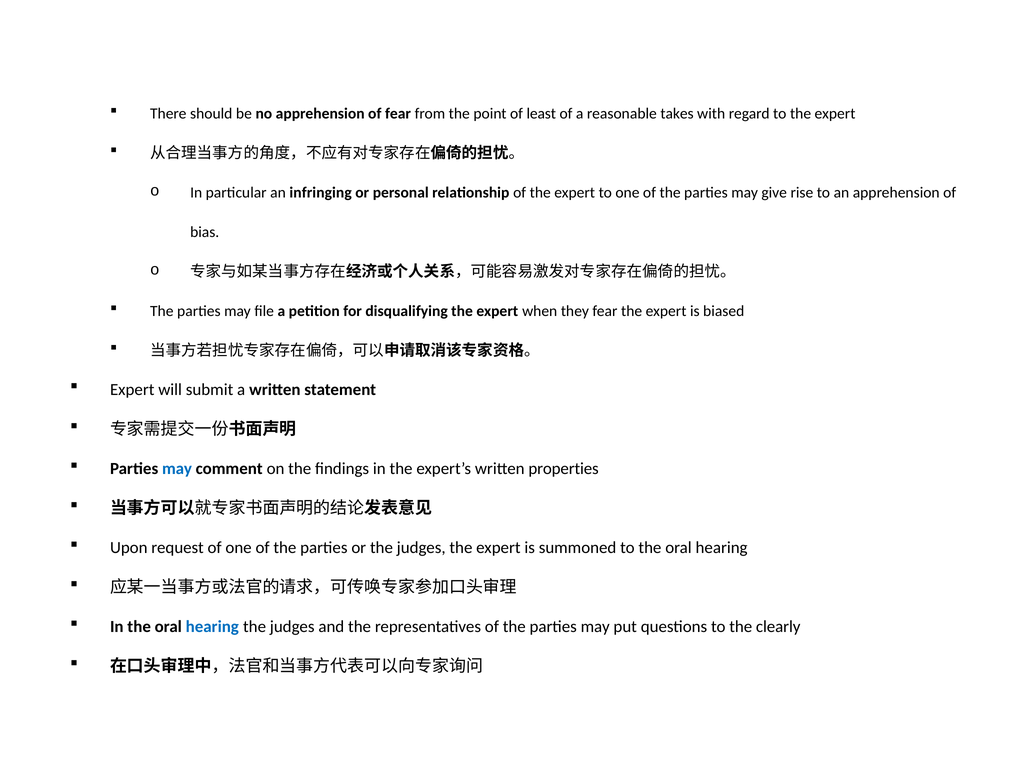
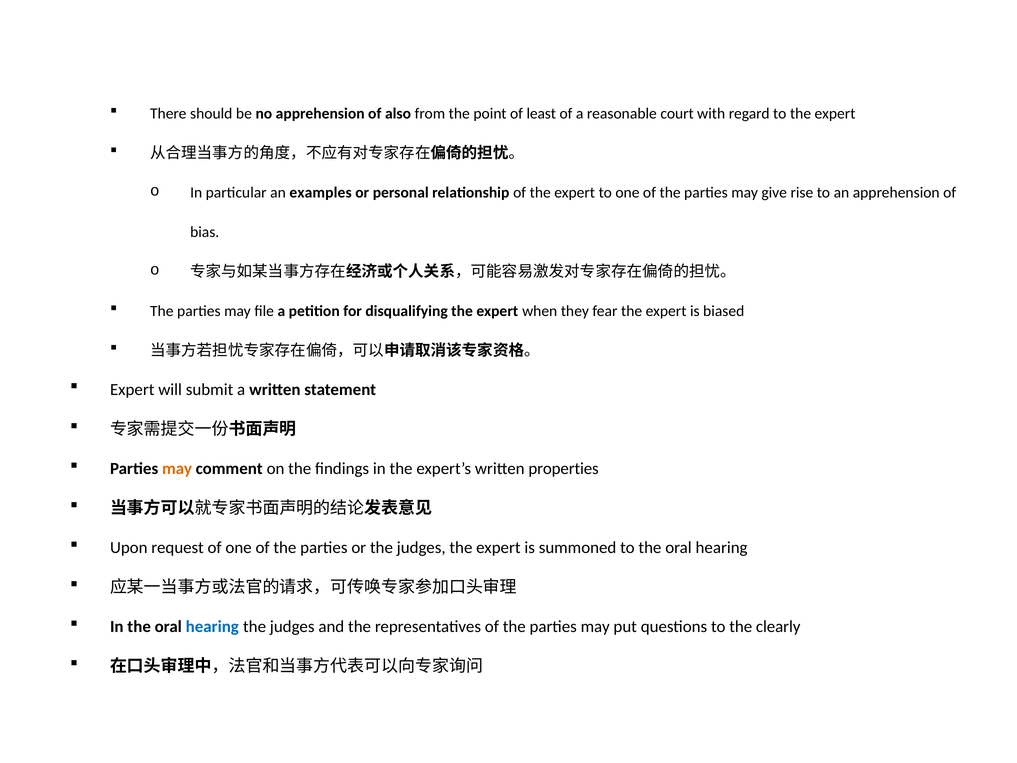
of fear: fear -> also (398, 114)
takes: takes -> court (677, 114)
infringing: infringing -> examples (321, 193)
may colour: blue -> orange (177, 468)
